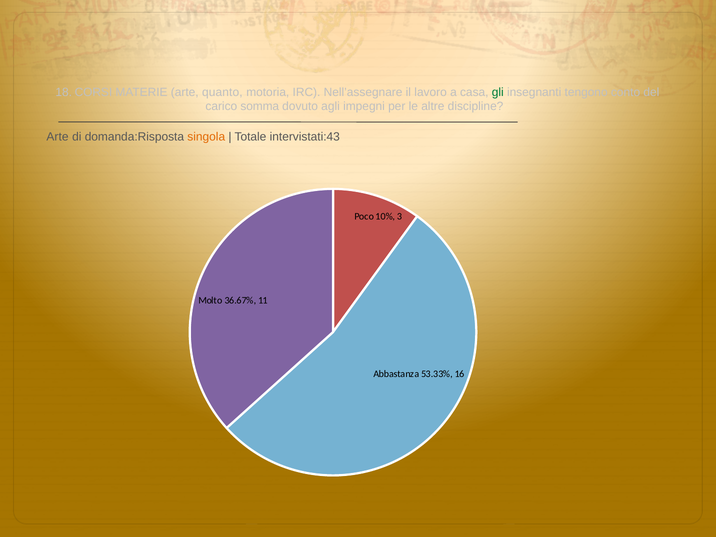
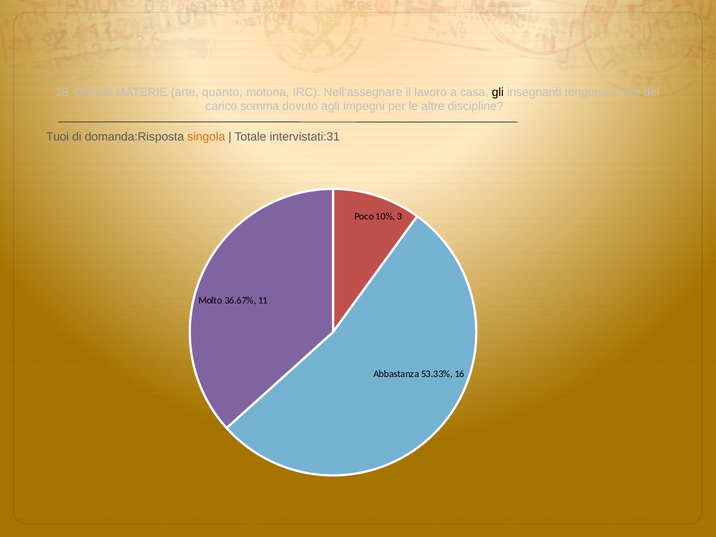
CORSI: CORSI -> DALLE (93, 92)
gli colour: green -> black (498, 92)
Arte: Arte -> Tuoi (58, 137)
intervistati:43: intervistati:43 -> intervistati:31 (305, 137)
